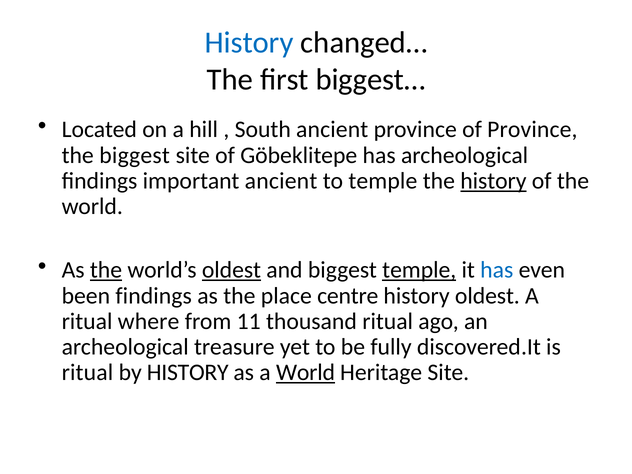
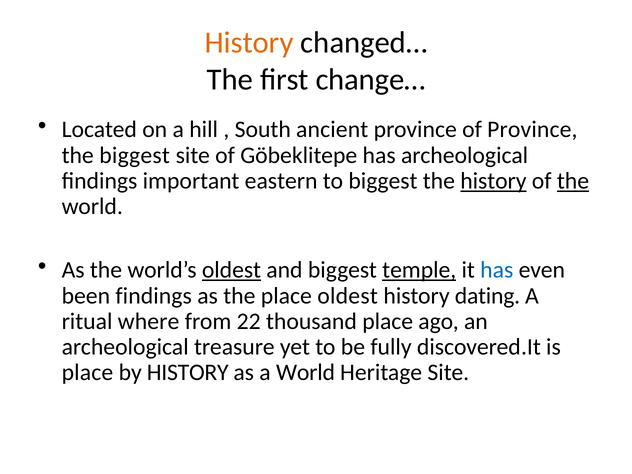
History colour: blue -> orange (249, 43)
biggest…: biggest… -> change… (370, 80)
important ancient: ancient -> eastern (281, 181)
to temple: temple -> biggest (383, 181)
the underline: none -> present (573, 181)
the underline: present -> none (106, 270)
place centre: centre -> oldest (348, 296)
history oldest: oldest -> dating (487, 296)
11: 11 -> 22 (249, 321)
thousand ritual: ritual -> place (388, 321)
ritual: ritual -> place (87, 373)
World underline: present -> none (306, 373)
